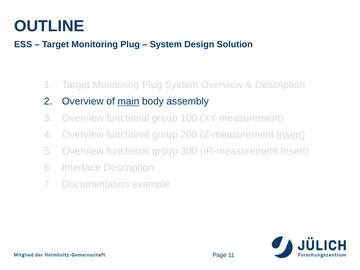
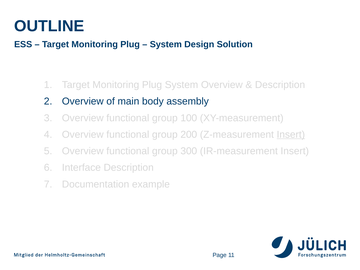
main underline: present -> none (128, 101)
